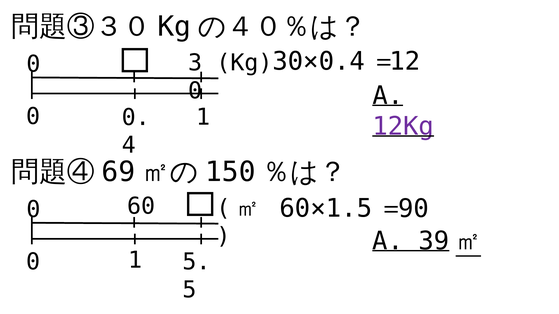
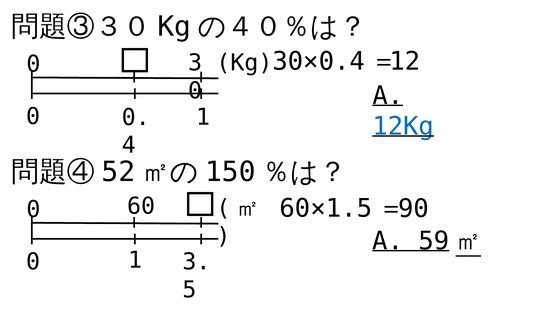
12Kg colour: purple -> blue (403, 127)
69: 69 -> 52 (118, 172)
39: 39 -> 59 (434, 241)
5: 5 -> 3 (196, 262)
